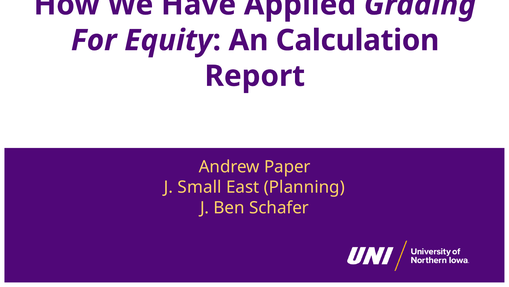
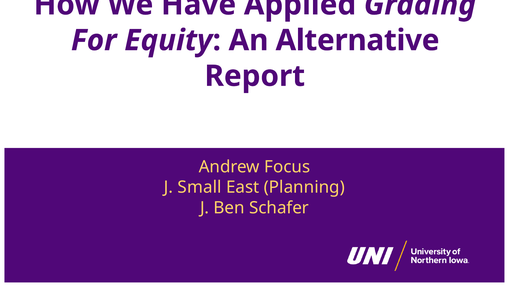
Calculation: Calculation -> Alternative (358, 40)
Paper: Paper -> Focus (287, 167)
